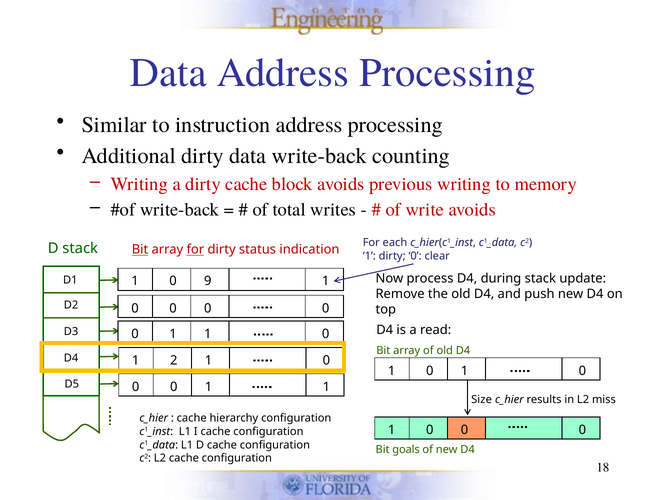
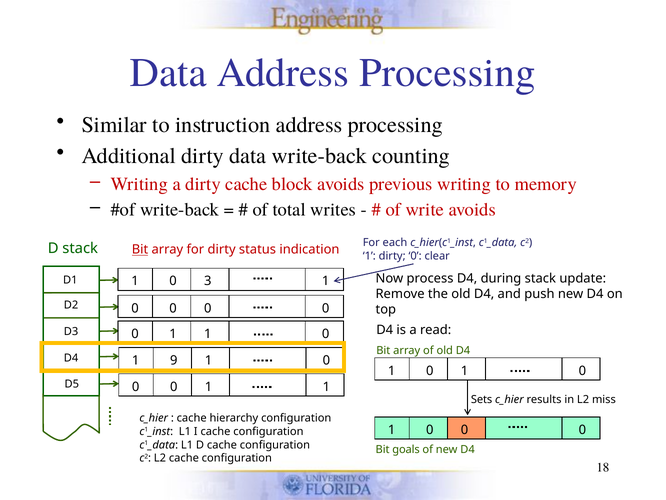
for underline: present -> none (195, 249)
9: 9 -> 3 (208, 281)
2: 2 -> 9 (174, 360)
Size: Size -> Sets (482, 399)
